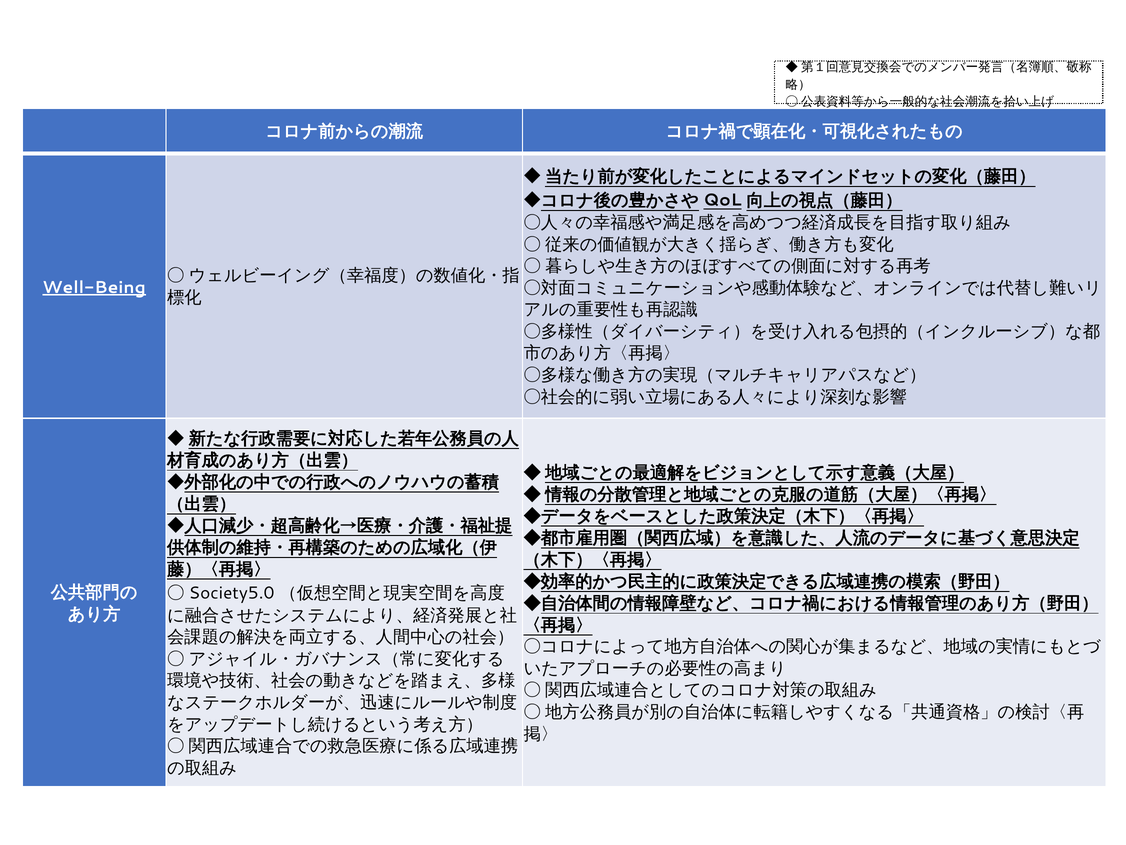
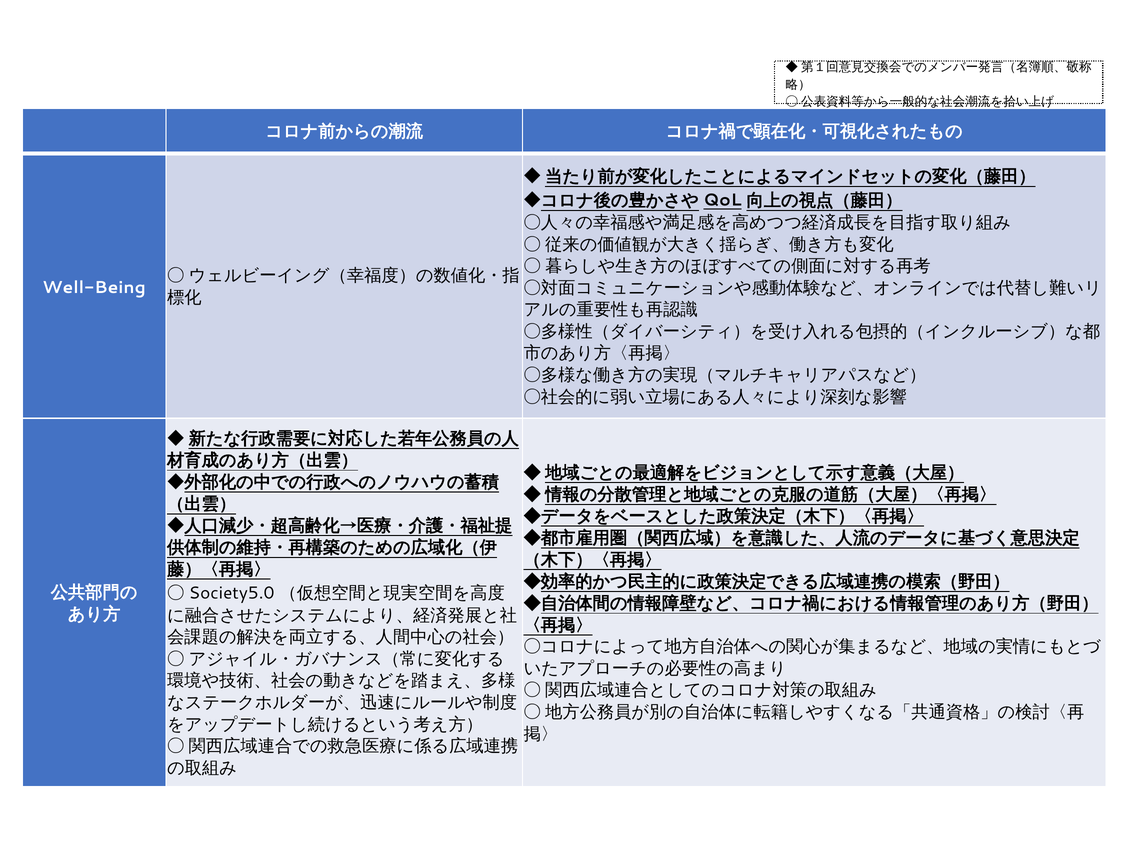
Well-Being underline: present -> none (94, 287)
